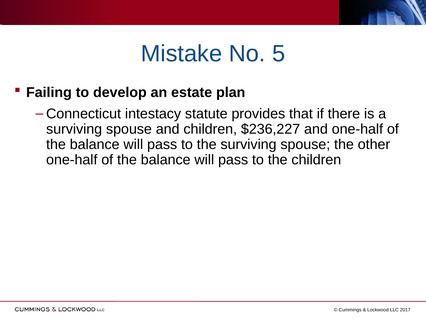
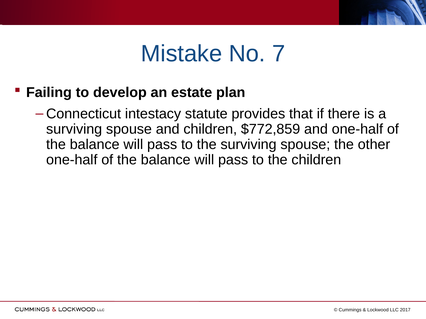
5: 5 -> 7 (279, 54)
$236,227: $236,227 -> $772,859 (271, 129)
